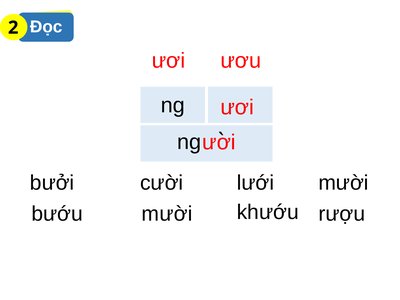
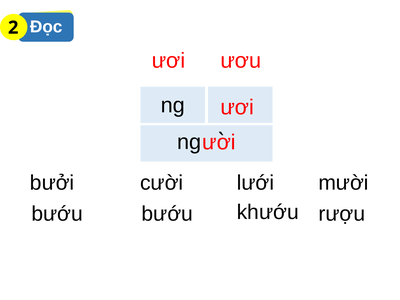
bướu mười: mười -> bướu (167, 214)
